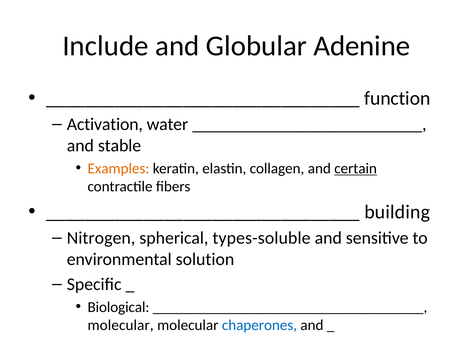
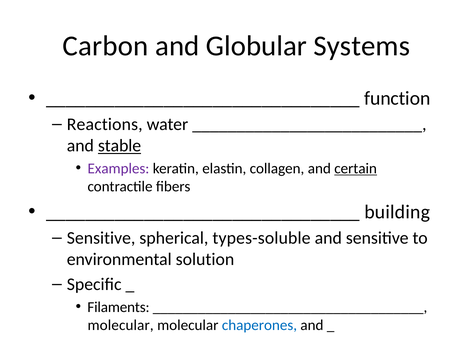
Include: Include -> Carbon (105, 46)
Adenine: Adenine -> Systems (362, 46)
Activation: Activation -> Reactions (105, 124)
stable underline: none -> present (120, 146)
Examples colour: orange -> purple (118, 168)
Nitrogen: Nitrogen -> Sensitive (101, 238)
Biological: Biological -> Filaments (118, 307)
